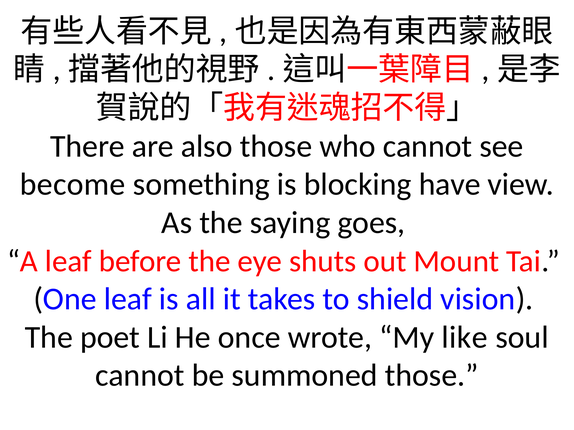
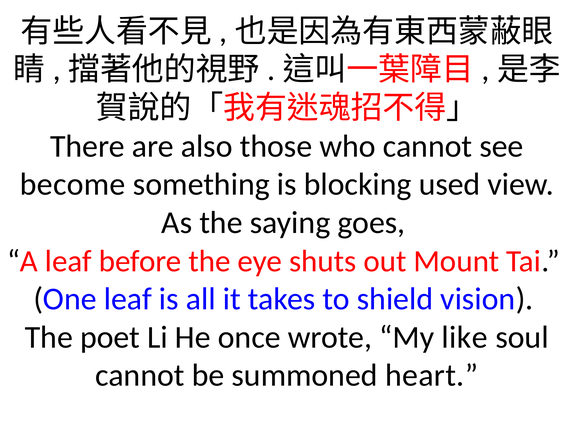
have: have -> used (450, 185)
summoned those: those -> heart (432, 376)
